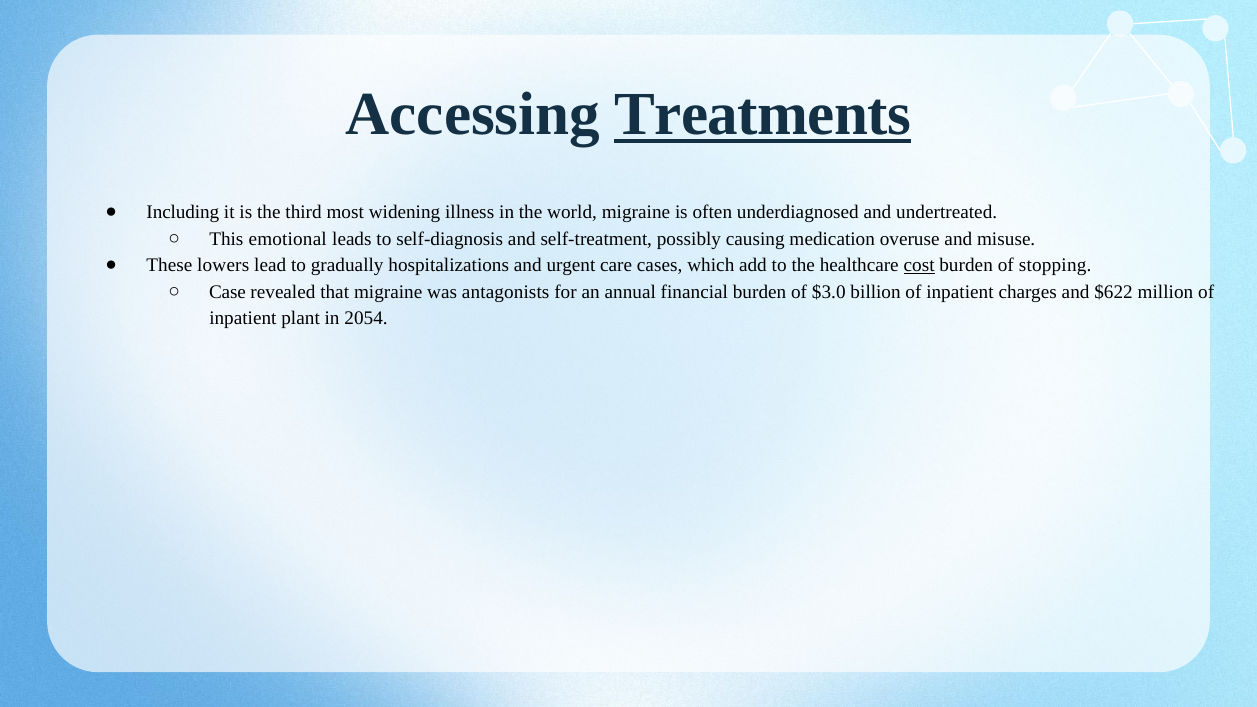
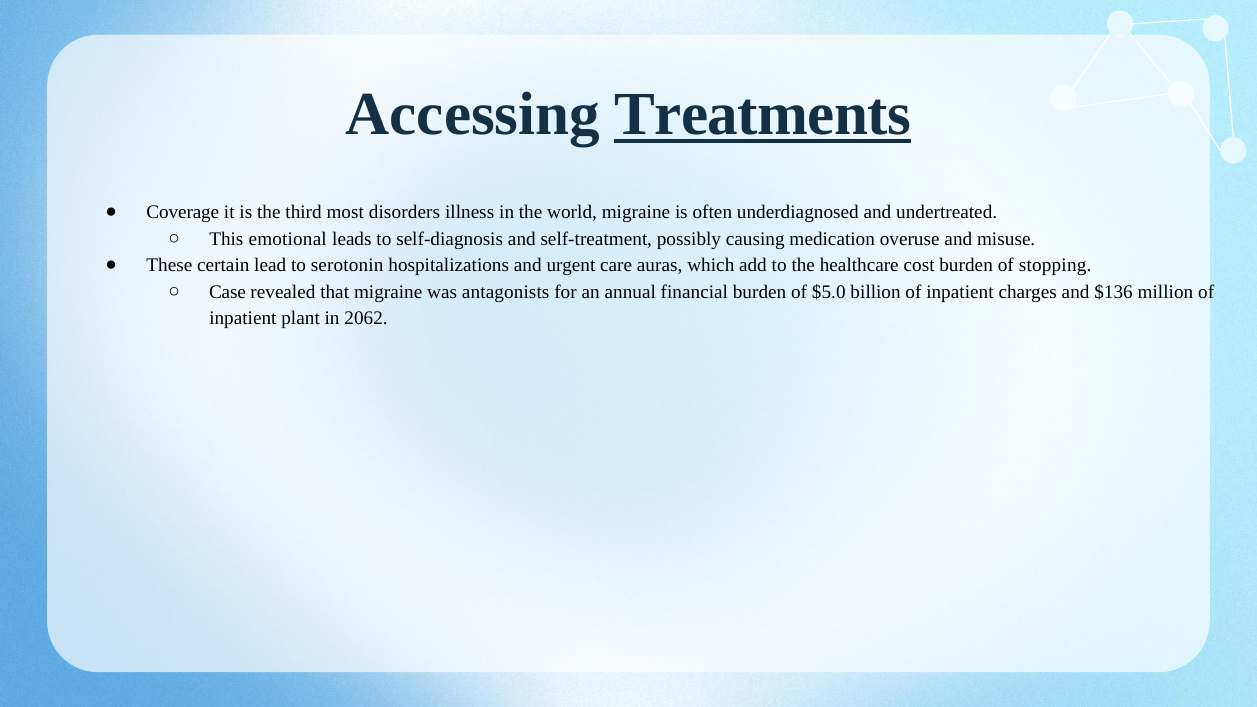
Including: Including -> Coverage (183, 213)
widening: widening -> disorders (404, 213)
lowers: lowers -> certain (223, 265)
gradually: gradually -> serotonin (347, 265)
cases: cases -> auras (660, 265)
cost underline: present -> none (919, 265)
$3.0: $3.0 -> $5.0 (829, 292)
$622: $622 -> $136 (1114, 292)
2054: 2054 -> 2062 (366, 318)
